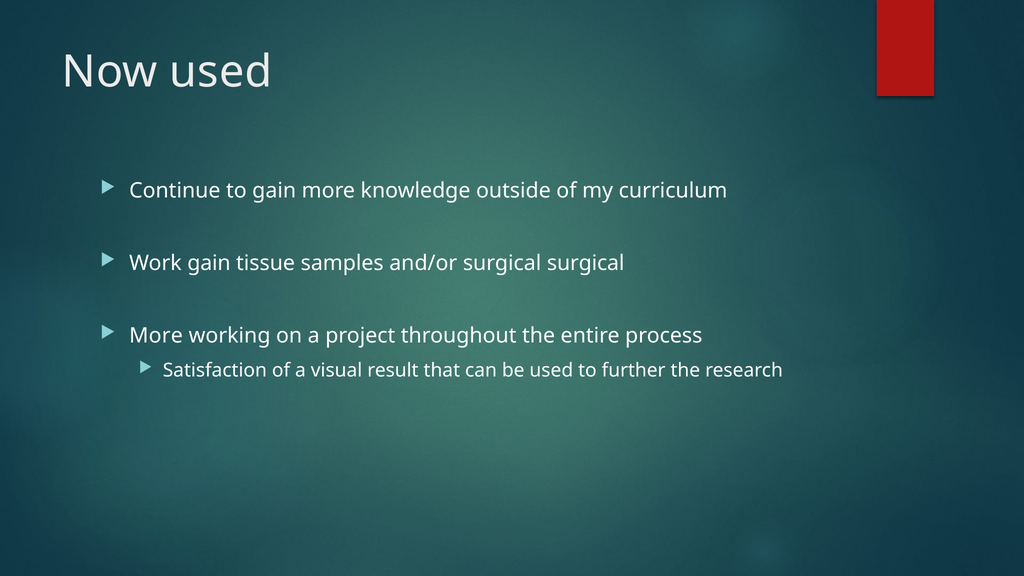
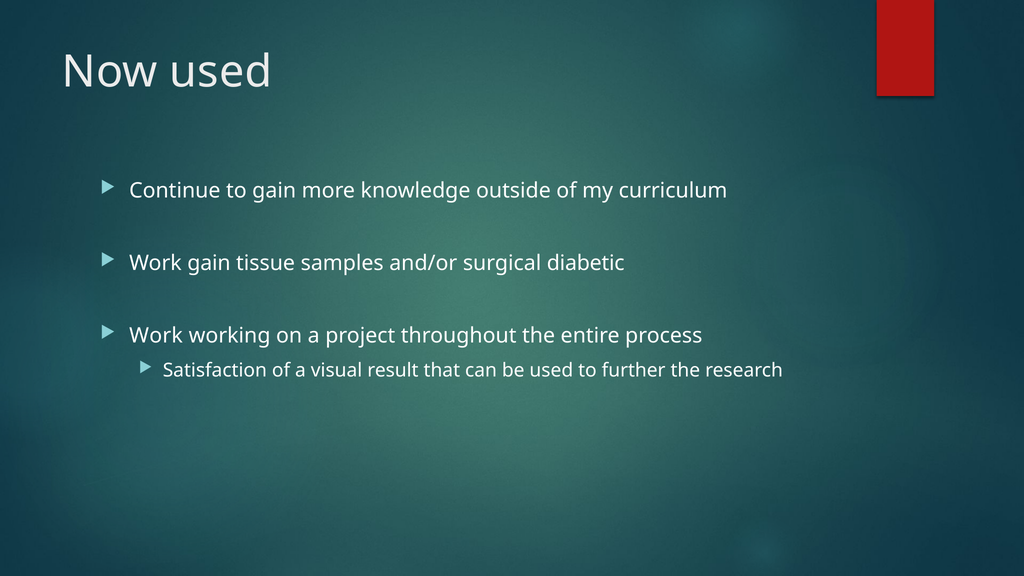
surgical surgical: surgical -> diabetic (586, 263)
More: More -> Work (156, 336)
